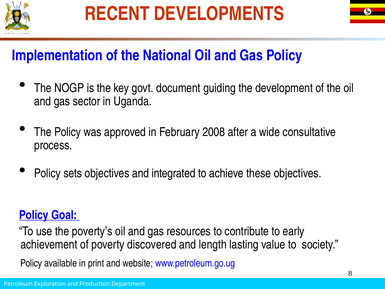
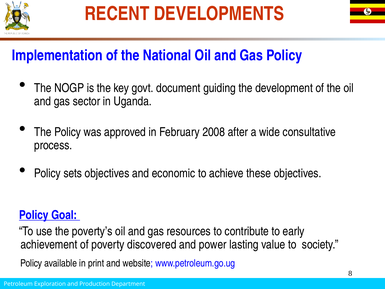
integrated: integrated -> economic (174, 173)
length: length -> power (213, 244)
